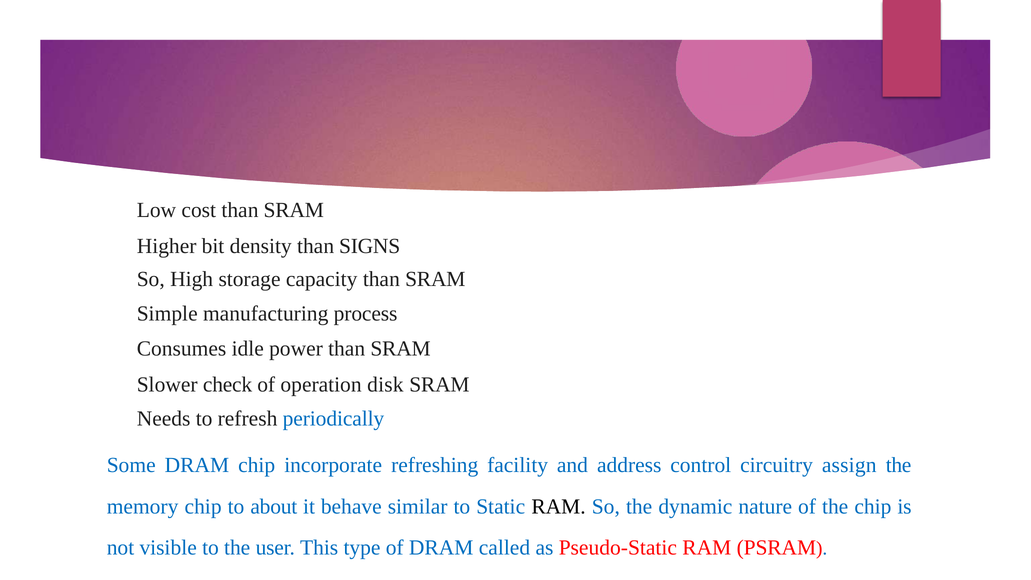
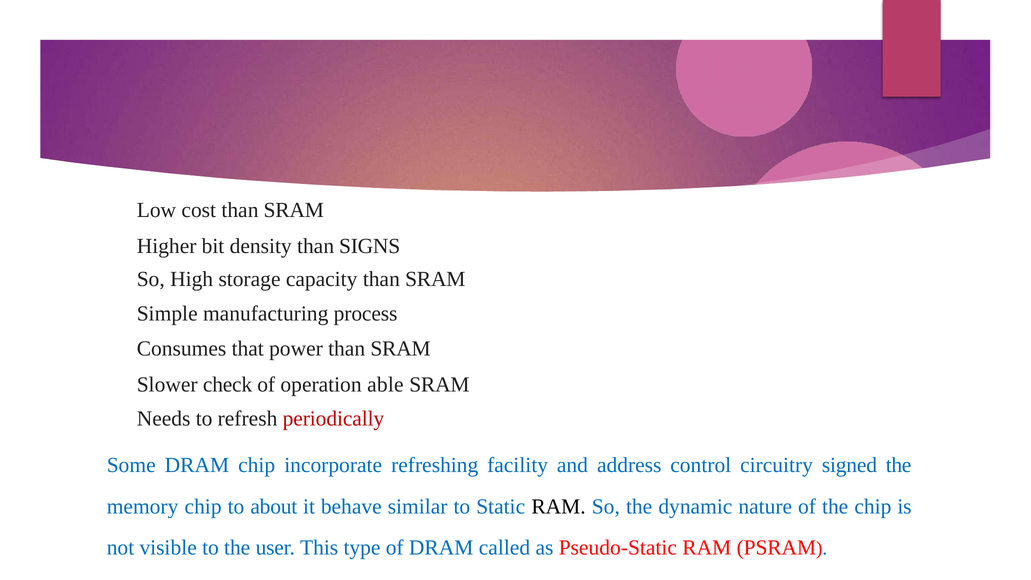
idle: idle -> that (248, 349)
disk: disk -> able (385, 385)
periodically colour: blue -> red (333, 419)
assign: assign -> signed (849, 465)
